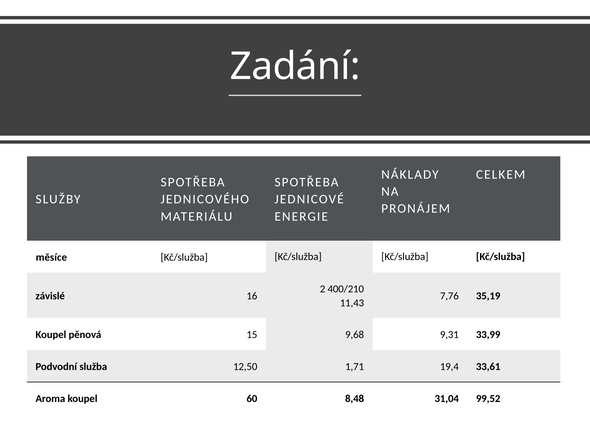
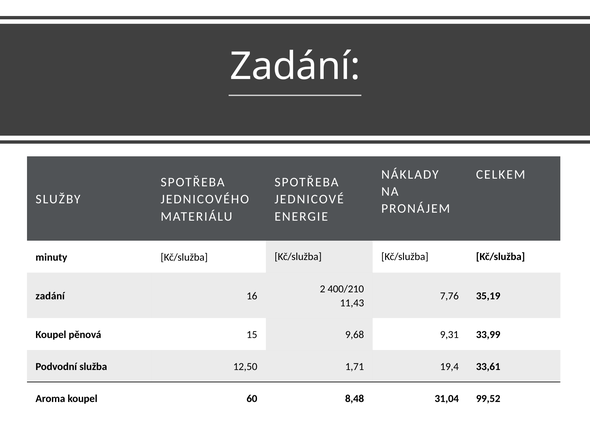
měsíce: měsíce -> minuty (51, 257)
závislé: závislé -> zadání (50, 296)
